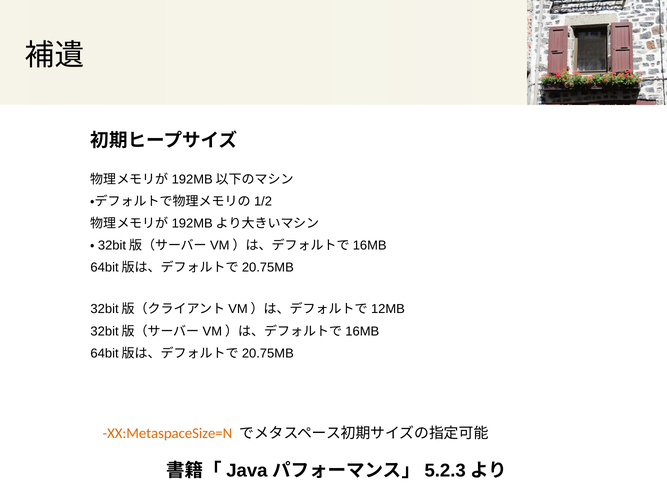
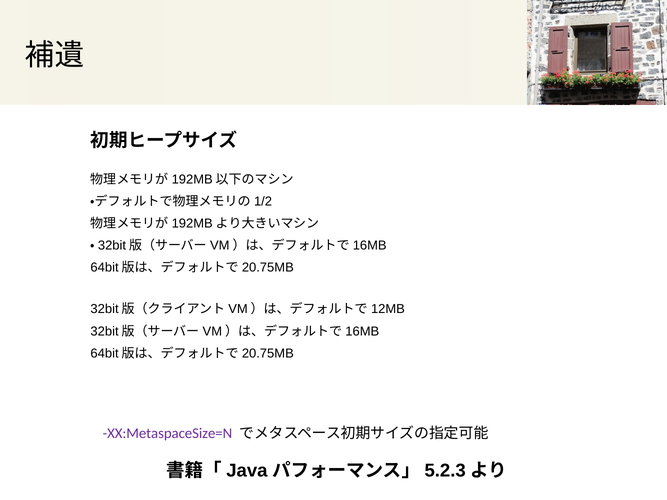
XX:MetaspaceSize=N colour: orange -> purple (167, 433)
